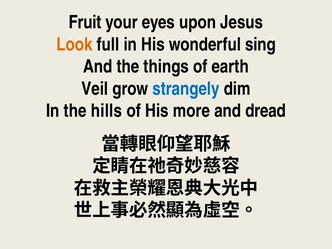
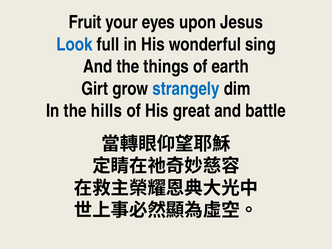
Look colour: orange -> blue (74, 44)
Veil: Veil -> Girt (95, 89)
more: more -> great (191, 111)
dread: dread -> battle (266, 111)
